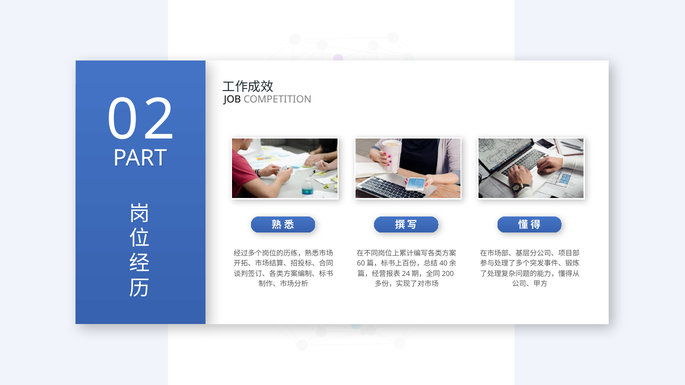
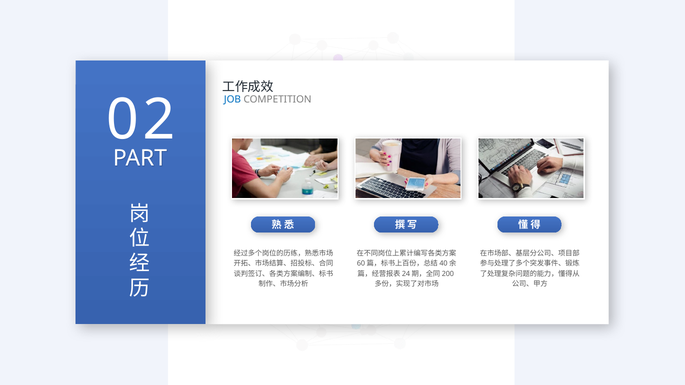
JOB colour: black -> blue (232, 100)
